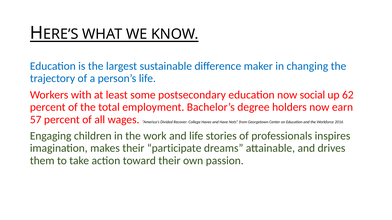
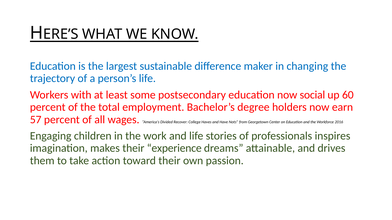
62: 62 -> 60 (348, 95)
participate: participate -> experience (174, 149)
